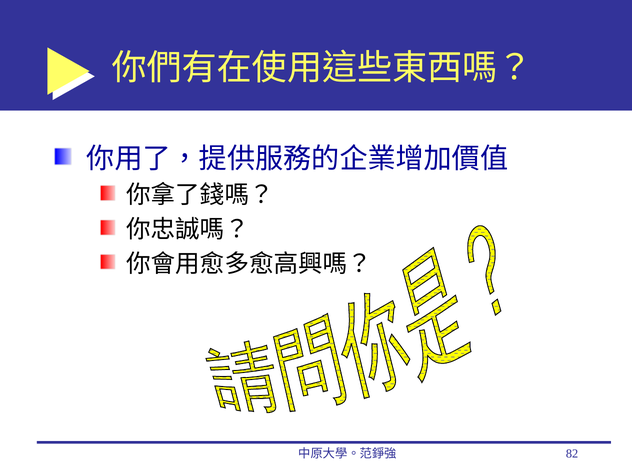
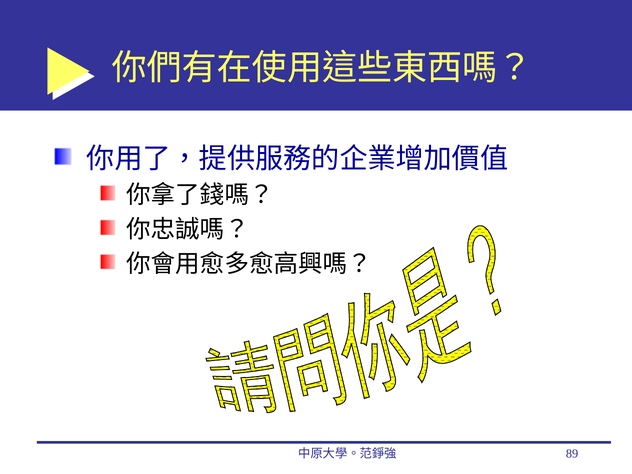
82: 82 -> 89 (572, 454)
